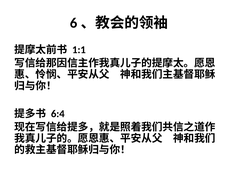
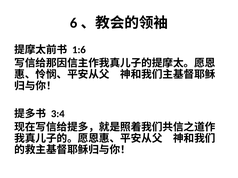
1:1: 1:1 -> 1:6 (79, 50)
6:4: 6:4 -> 3:4 (58, 114)
